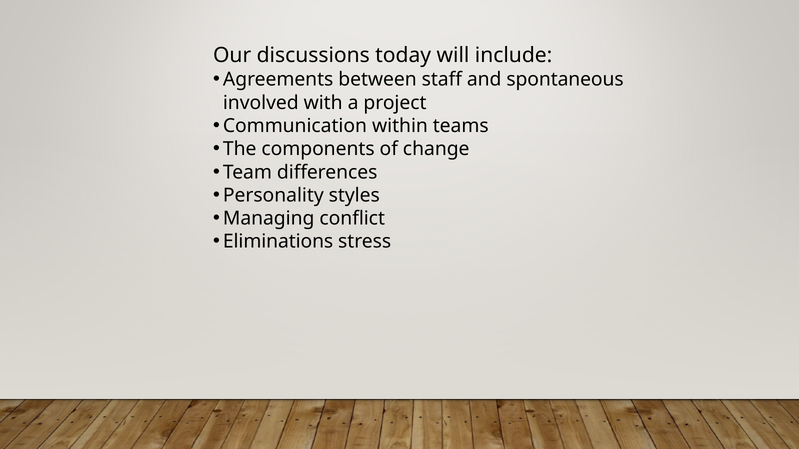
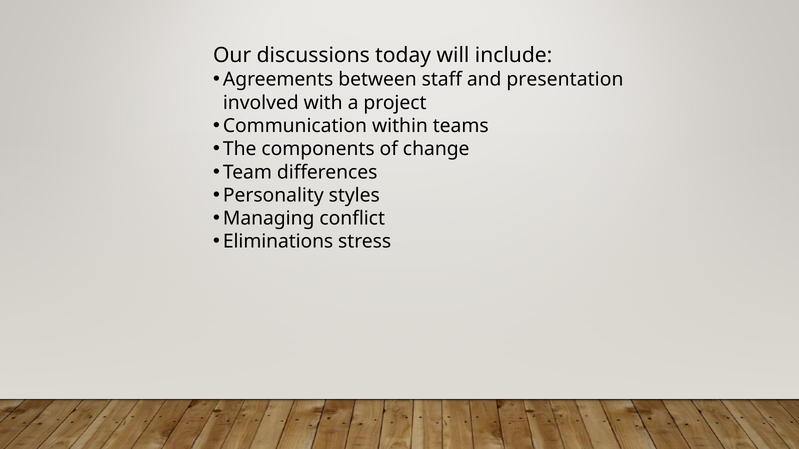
spontaneous: spontaneous -> presentation (565, 80)
